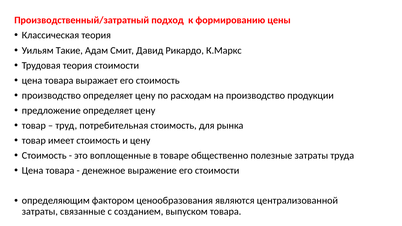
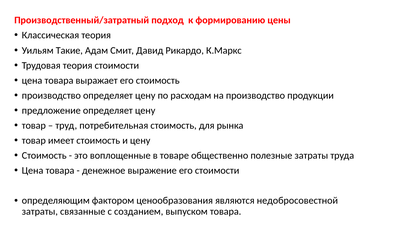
централизованной: централизованной -> недобросовестной (297, 201)
